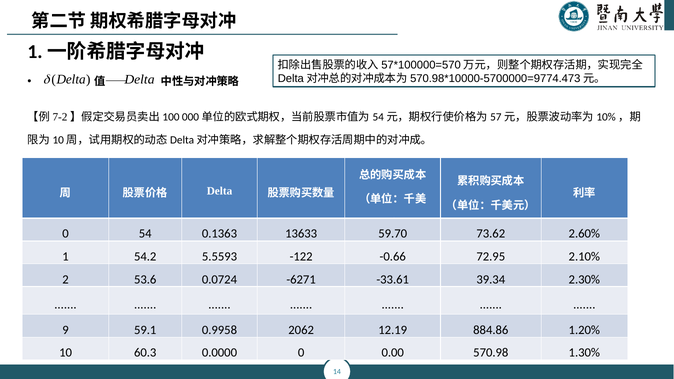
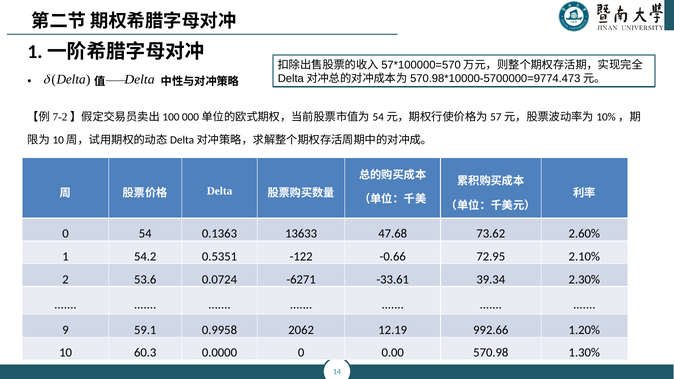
59.70: 59.70 -> 47.68 (393, 234)
5.5593: 5.5593 -> 0.5351 (219, 257)
884.86: 884.86 -> 992.66 (491, 330)
